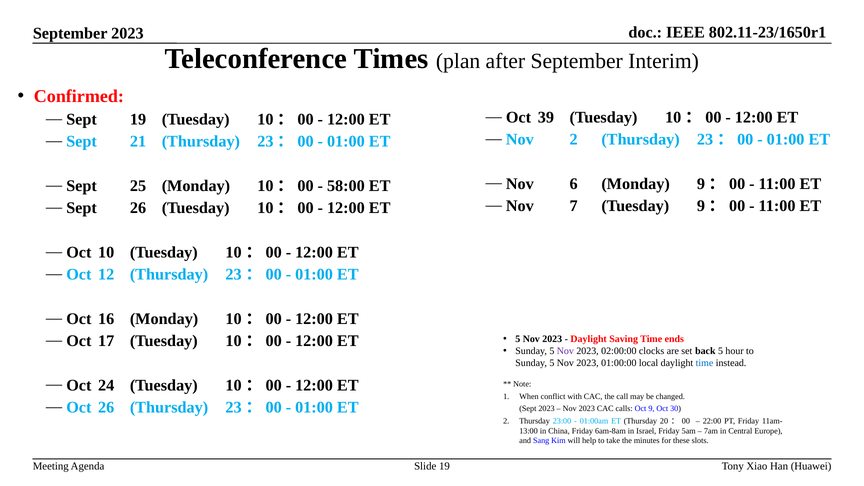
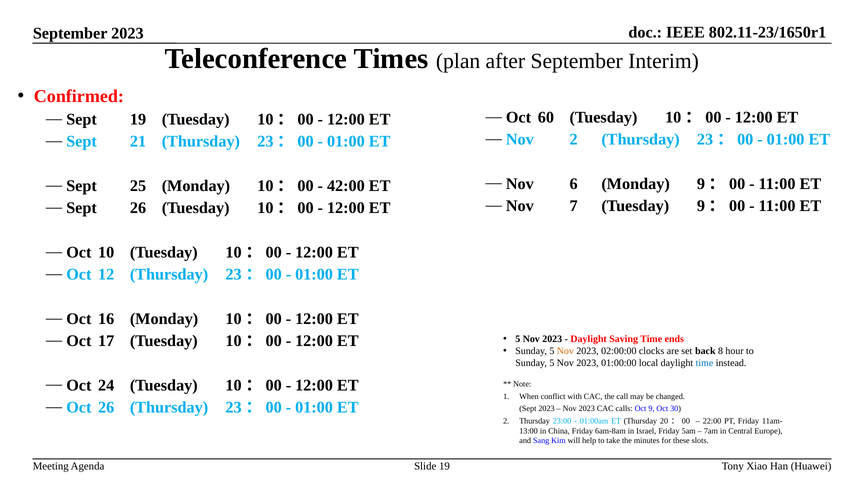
39: 39 -> 60 (546, 117)
58:00: 58:00 -> 42:00 (346, 186)
Nov colour: purple -> orange (565, 351)
back 5: 5 -> 8 (720, 351)
